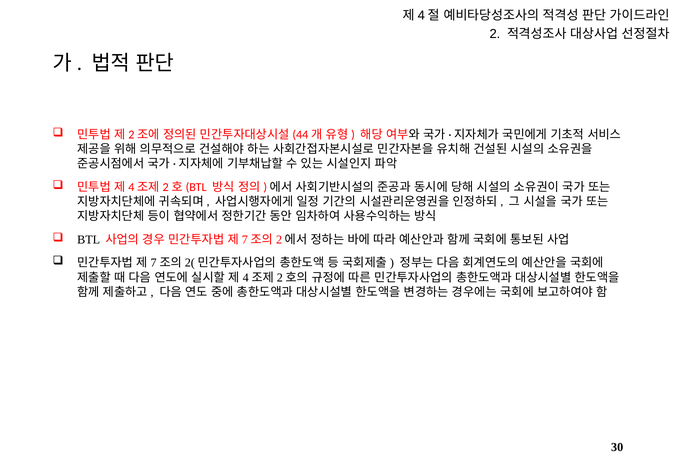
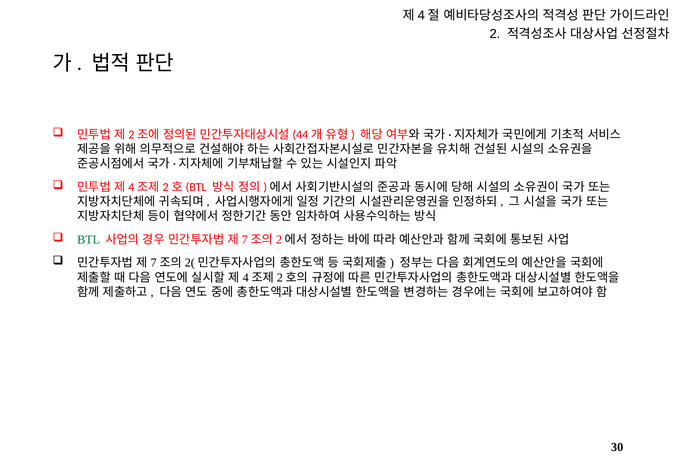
BTL colour: black -> green (89, 240)
